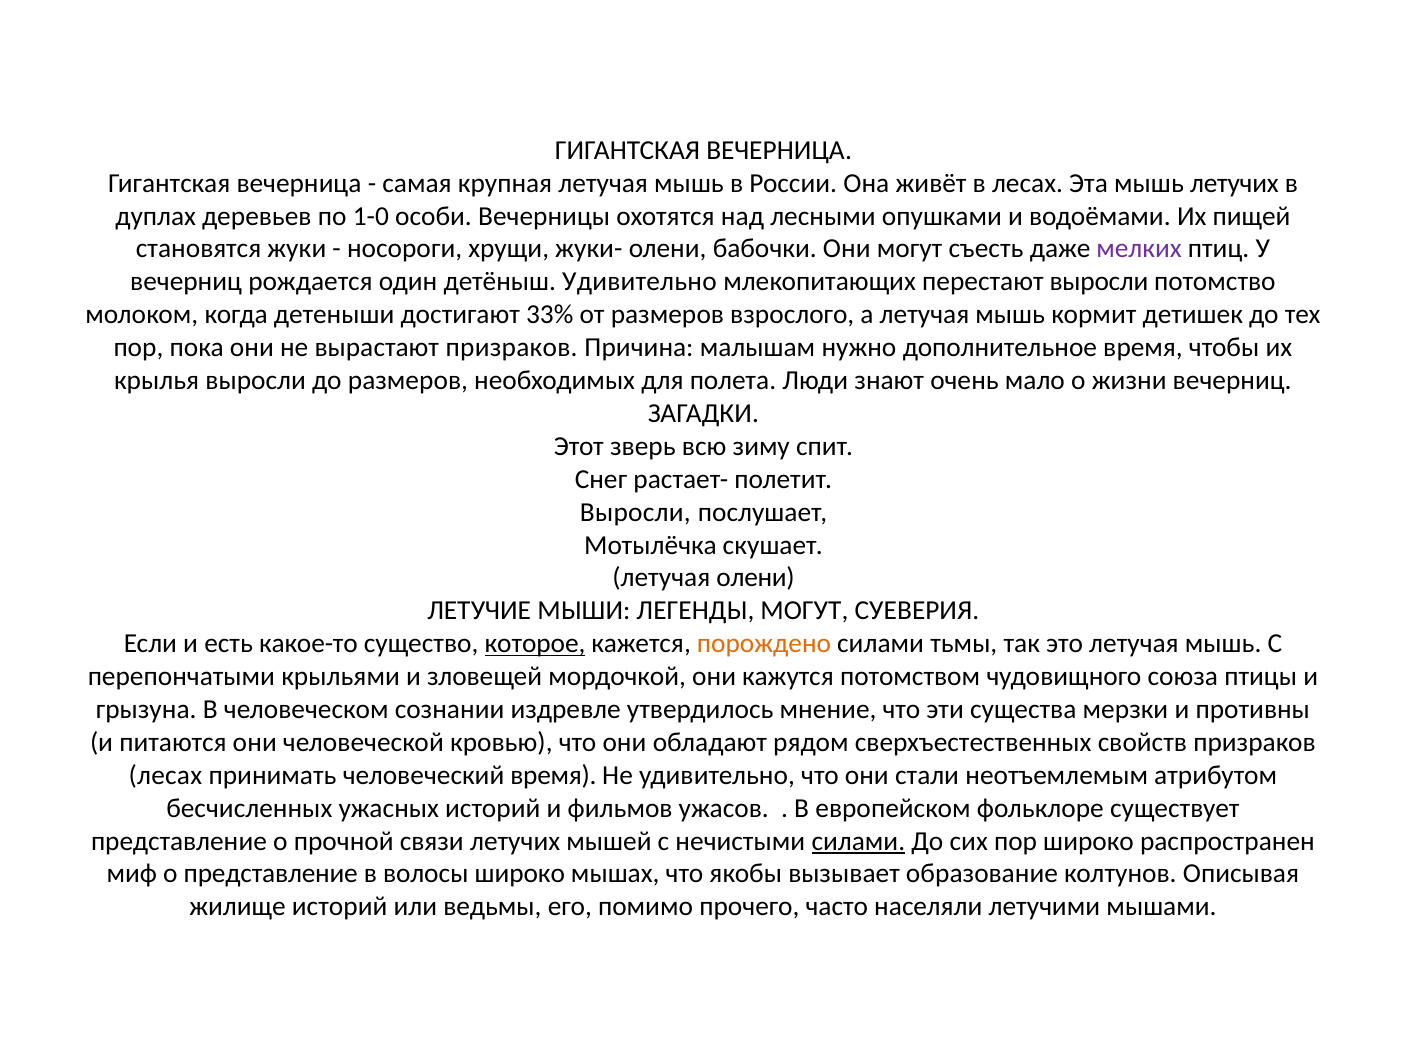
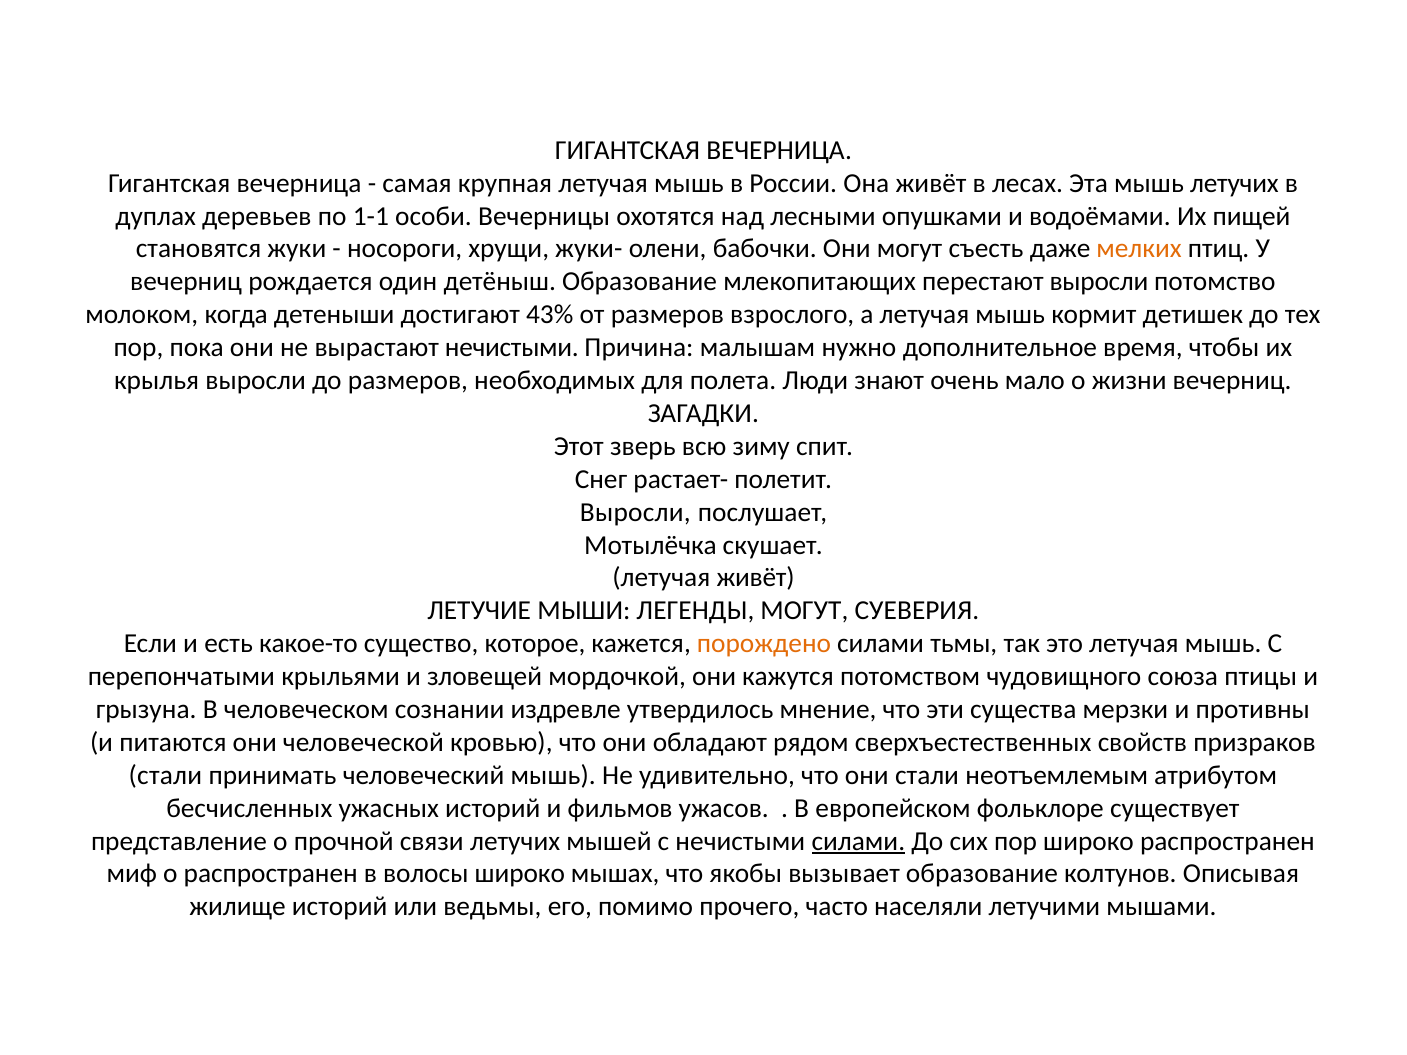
1-0: 1-0 -> 1-1 (371, 216)
мелких colour: purple -> orange (1139, 249)
детёныш Удивительно: Удивительно -> Образование (640, 282)
33%: 33% -> 43% (550, 315)
вырастают призраков: призраков -> нечистыми (512, 348)
летучая олени: олени -> живёт (756, 578)
которое underline: present -> none (535, 644)
лесах: лесах -> стали (165, 775)
человеческий время: время -> мышь (553, 775)
о представление: представление -> распространен (271, 874)
